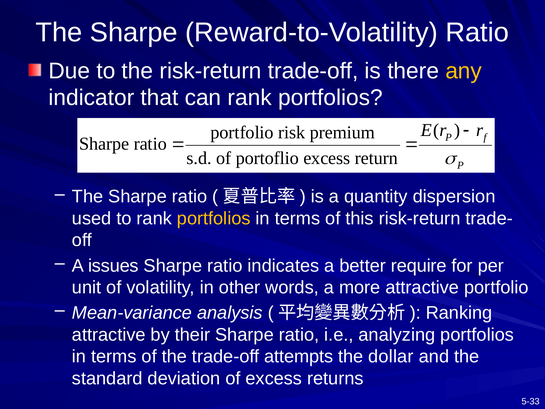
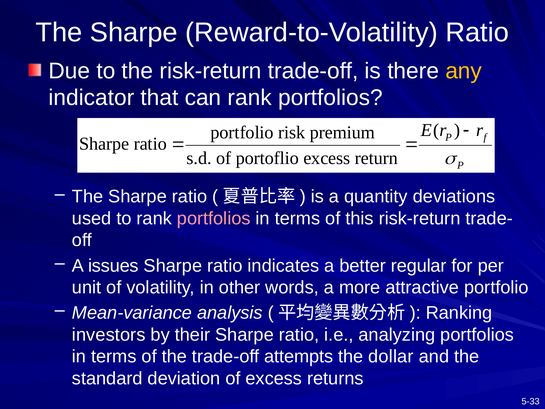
dispersion: dispersion -> deviations (454, 197)
portfolios colour: yellow -> pink (214, 218)
require: require -> regular (419, 266)
attractive: attractive -> investors (109, 335)
